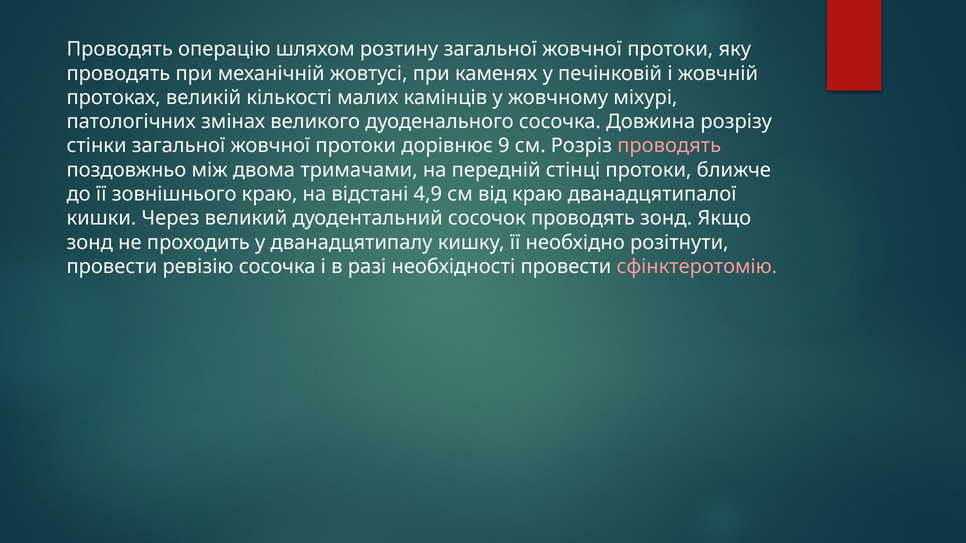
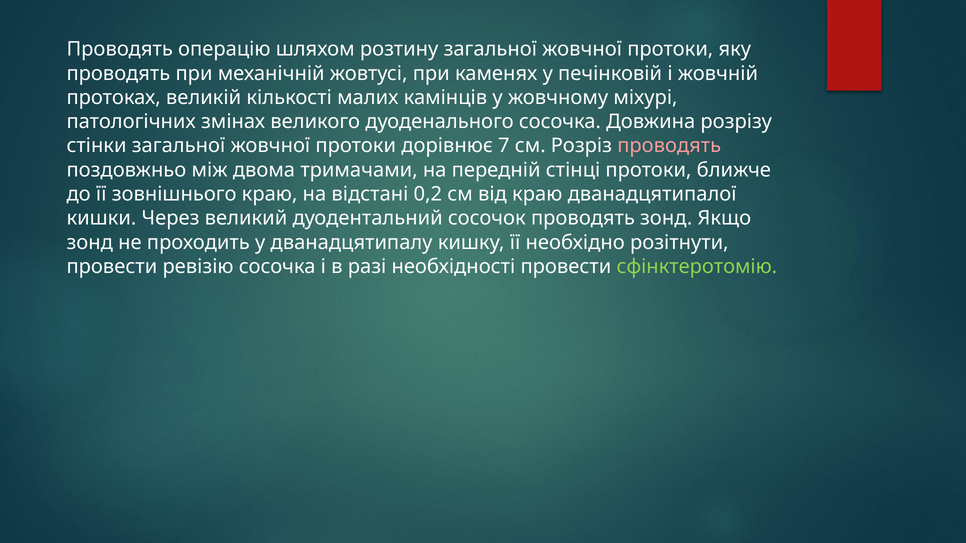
9: 9 -> 7 (504, 146)
4,9: 4,9 -> 0,2 (428, 194)
сфінктеротомію colour: pink -> light green (697, 267)
